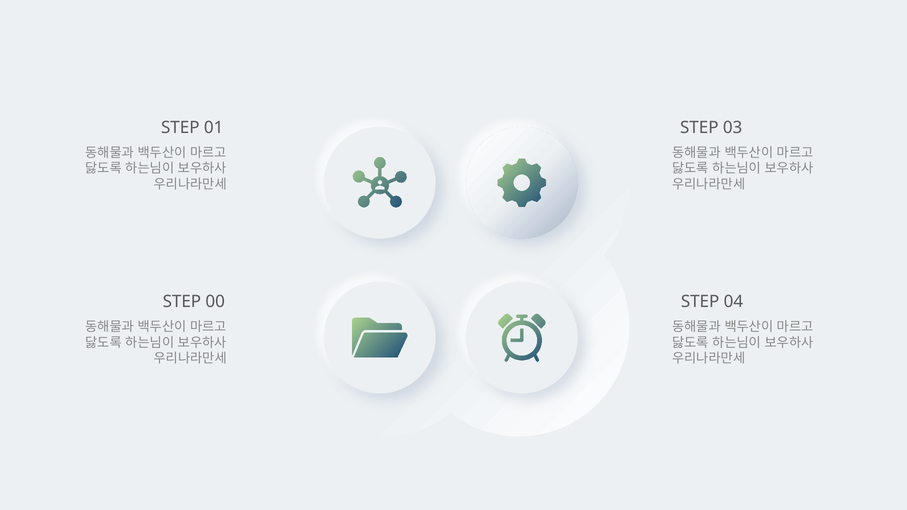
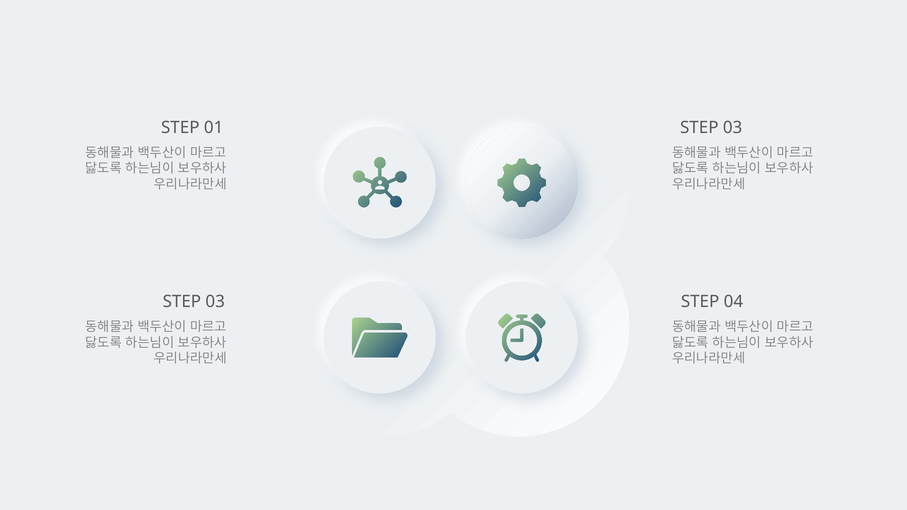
00: 00 -> 03 (215, 302)
